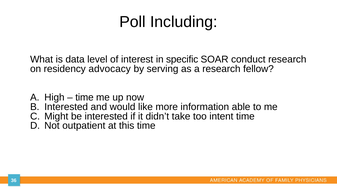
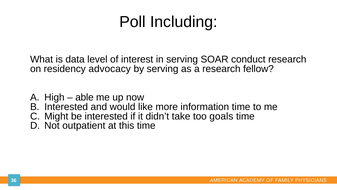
in specific: specific -> serving (182, 59)
time: time -> able (84, 97)
information able: able -> time (241, 107)
intent: intent -> goals (221, 116)
